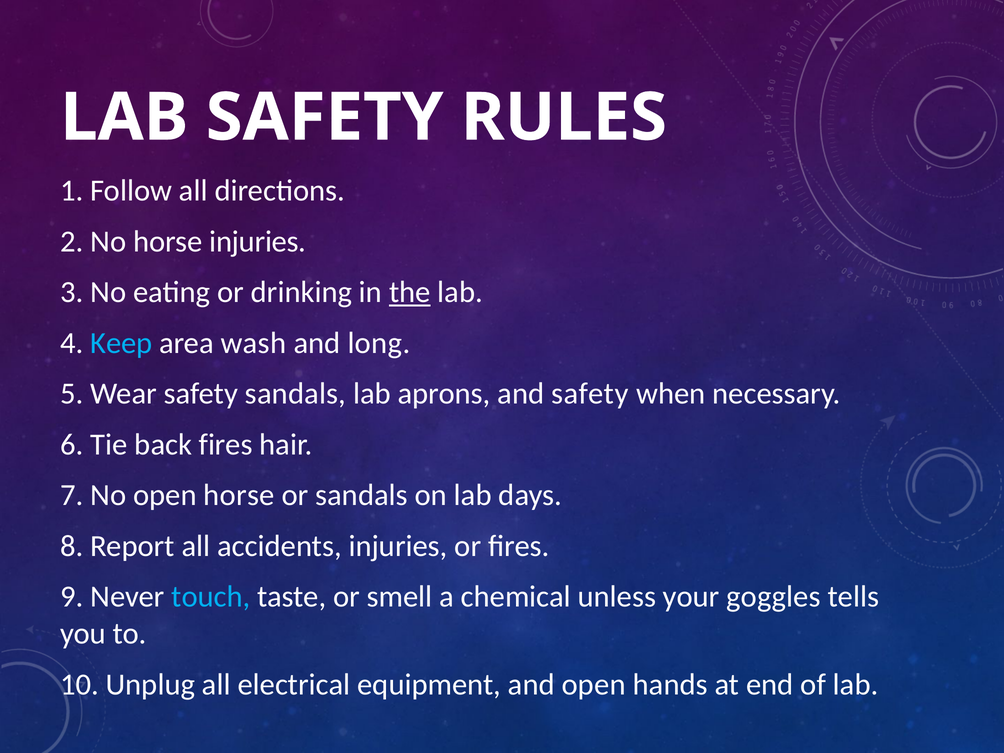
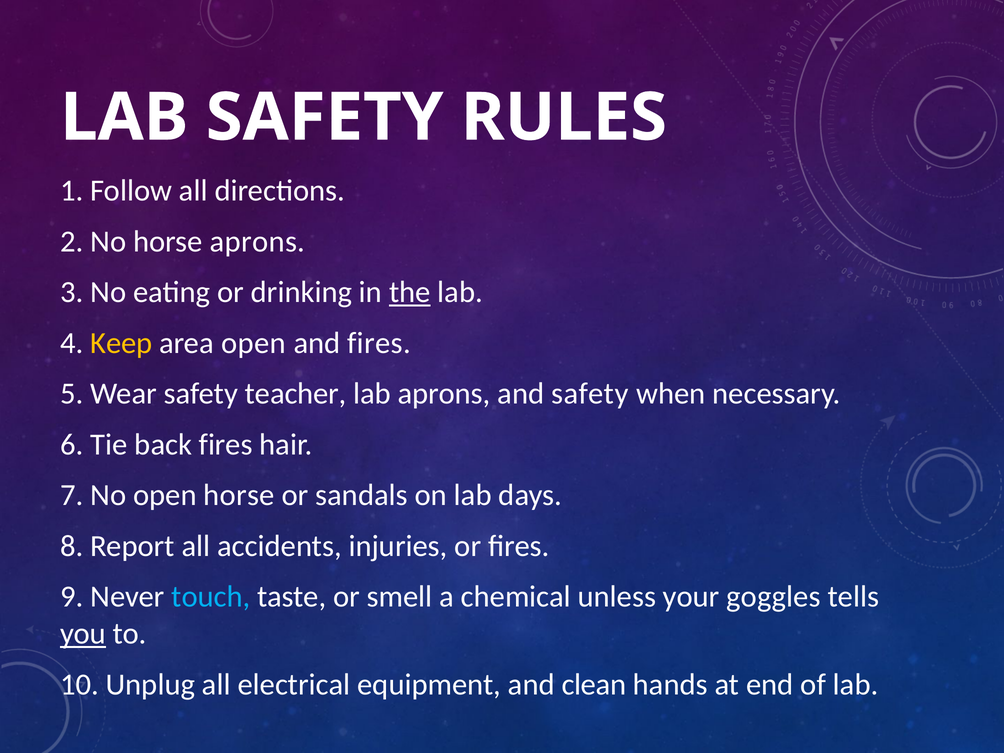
horse injuries: injuries -> aprons (258, 242)
Keep colour: light blue -> yellow (121, 343)
area wash: wash -> open (254, 343)
and long: long -> fires (379, 343)
safety sandals: sandals -> teacher (296, 394)
you underline: none -> present (83, 634)
and open: open -> clean (594, 684)
